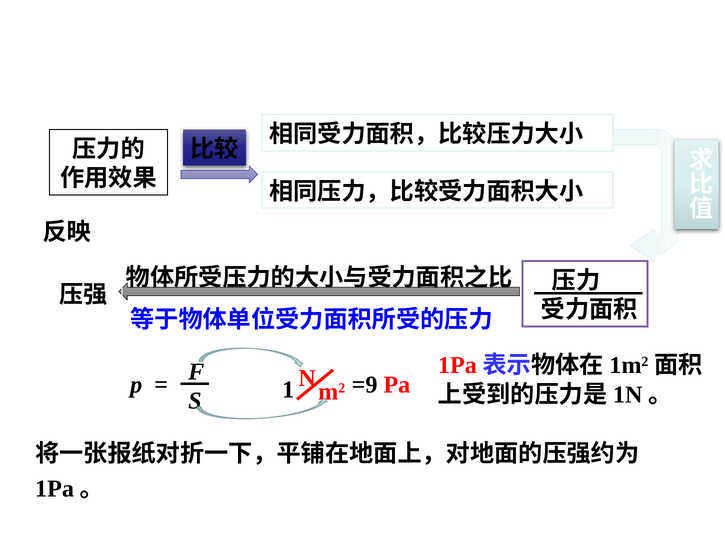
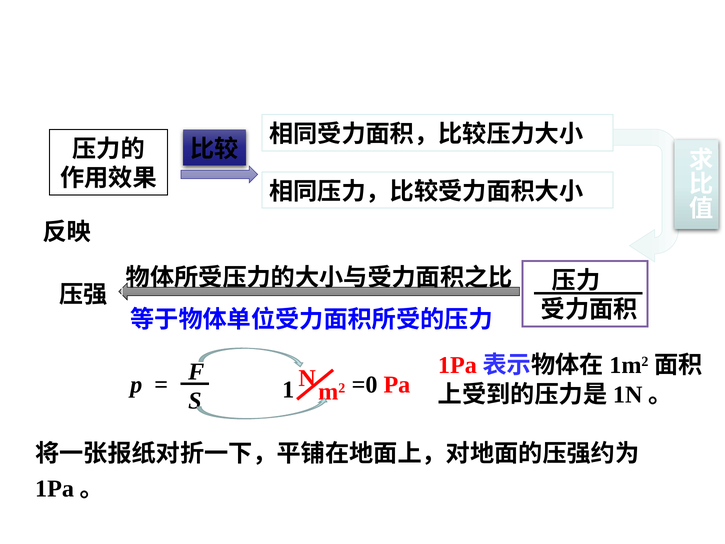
=9: =9 -> =0 (365, 384)
